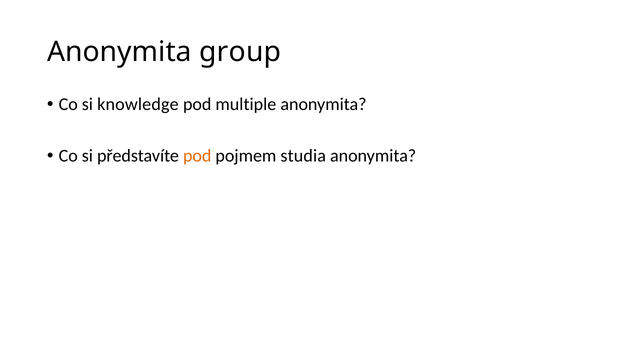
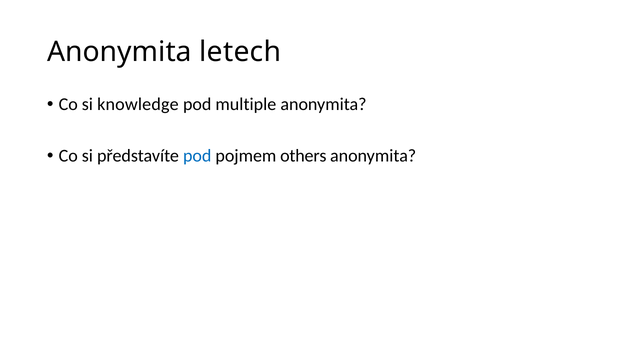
group: group -> letech (240, 52)
pod colour: orange -> blue (197, 156)
studia: studia -> others (303, 156)
